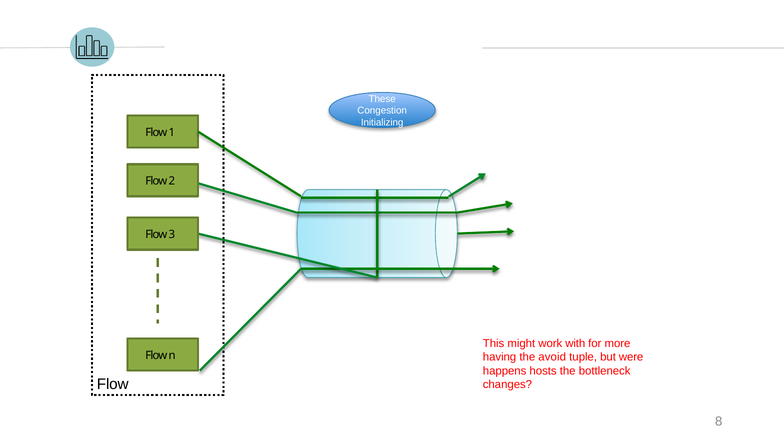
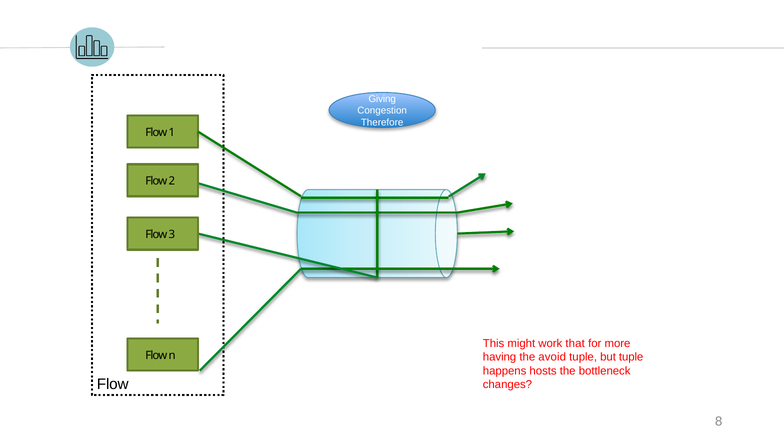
These: These -> Giving (382, 99)
Initializing: Initializing -> Therefore (382, 122)
with: with -> that (575, 344)
but were: were -> tuple (631, 357)
